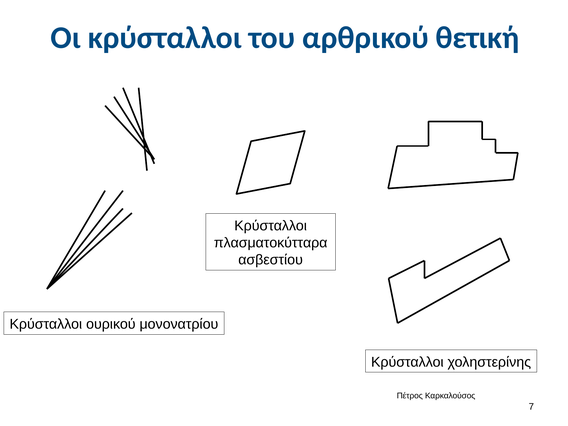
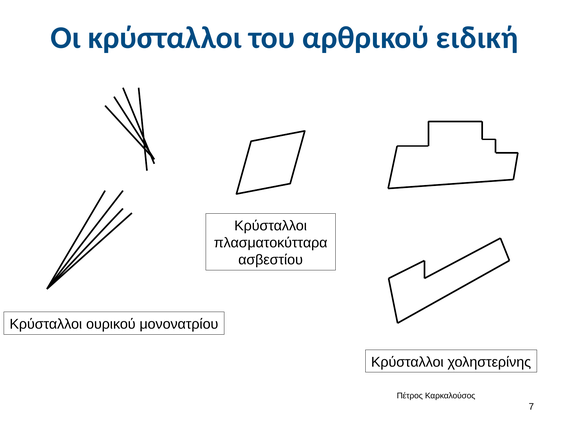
θετική: θετική -> ειδική (477, 38)
